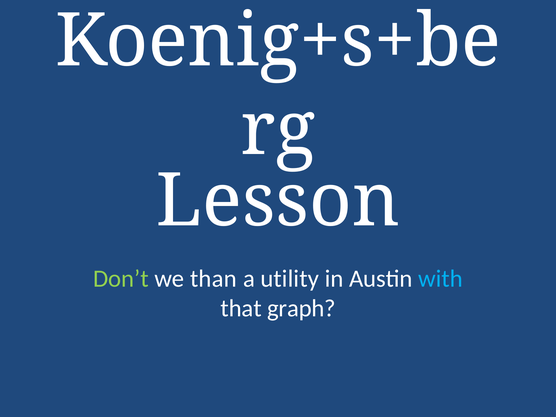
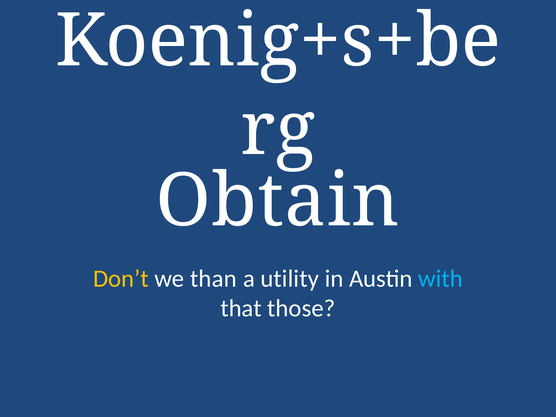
Lesson: Lesson -> Obtain (278, 201)
Don’t colour: light green -> yellow (121, 279)
graph: graph -> those (301, 308)
